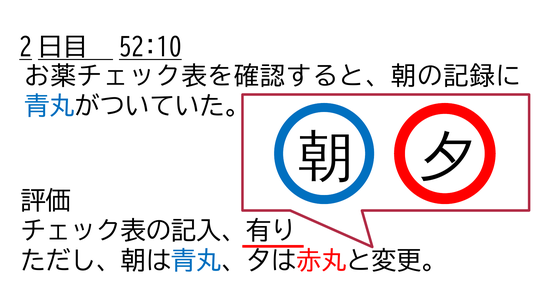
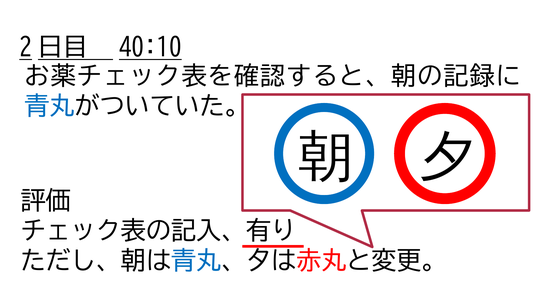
52:10: 52:10 -> 40:10 (150, 48)
